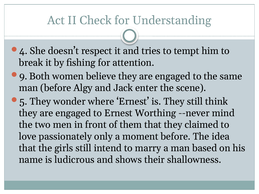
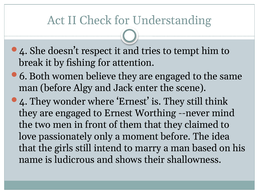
9: 9 -> 6 (23, 76)
5: 5 -> 4 (23, 102)
